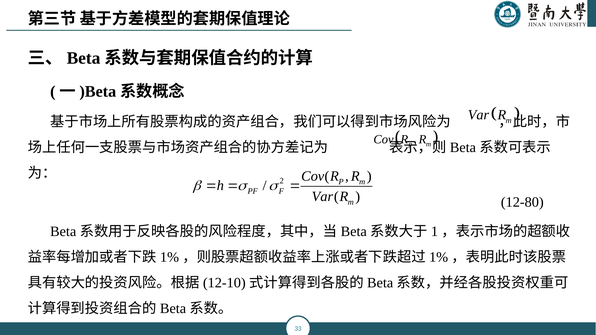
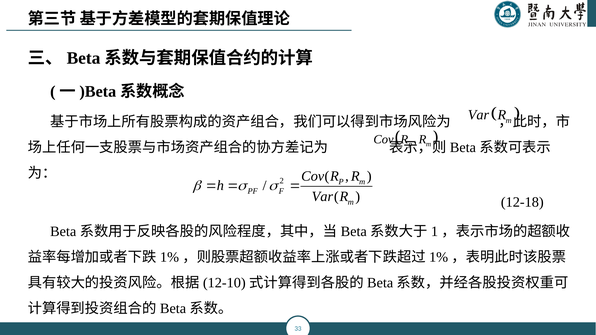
12-80: 12-80 -> 12-18 (522, 202)
